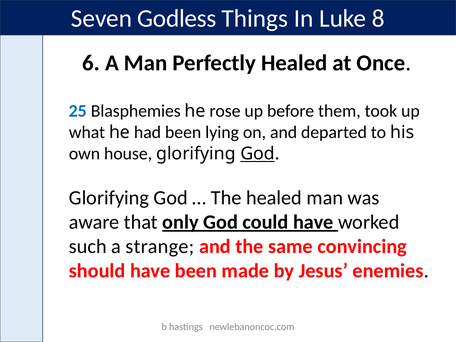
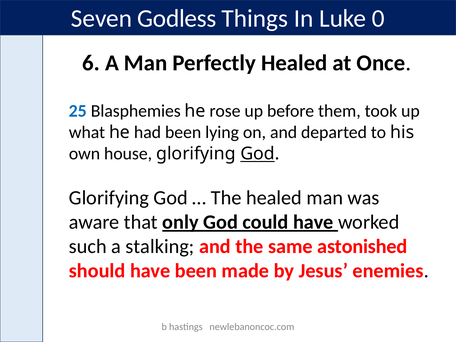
8: 8 -> 0 (378, 18)
strange: strange -> stalking (160, 246)
convincing: convincing -> astonished (362, 246)
